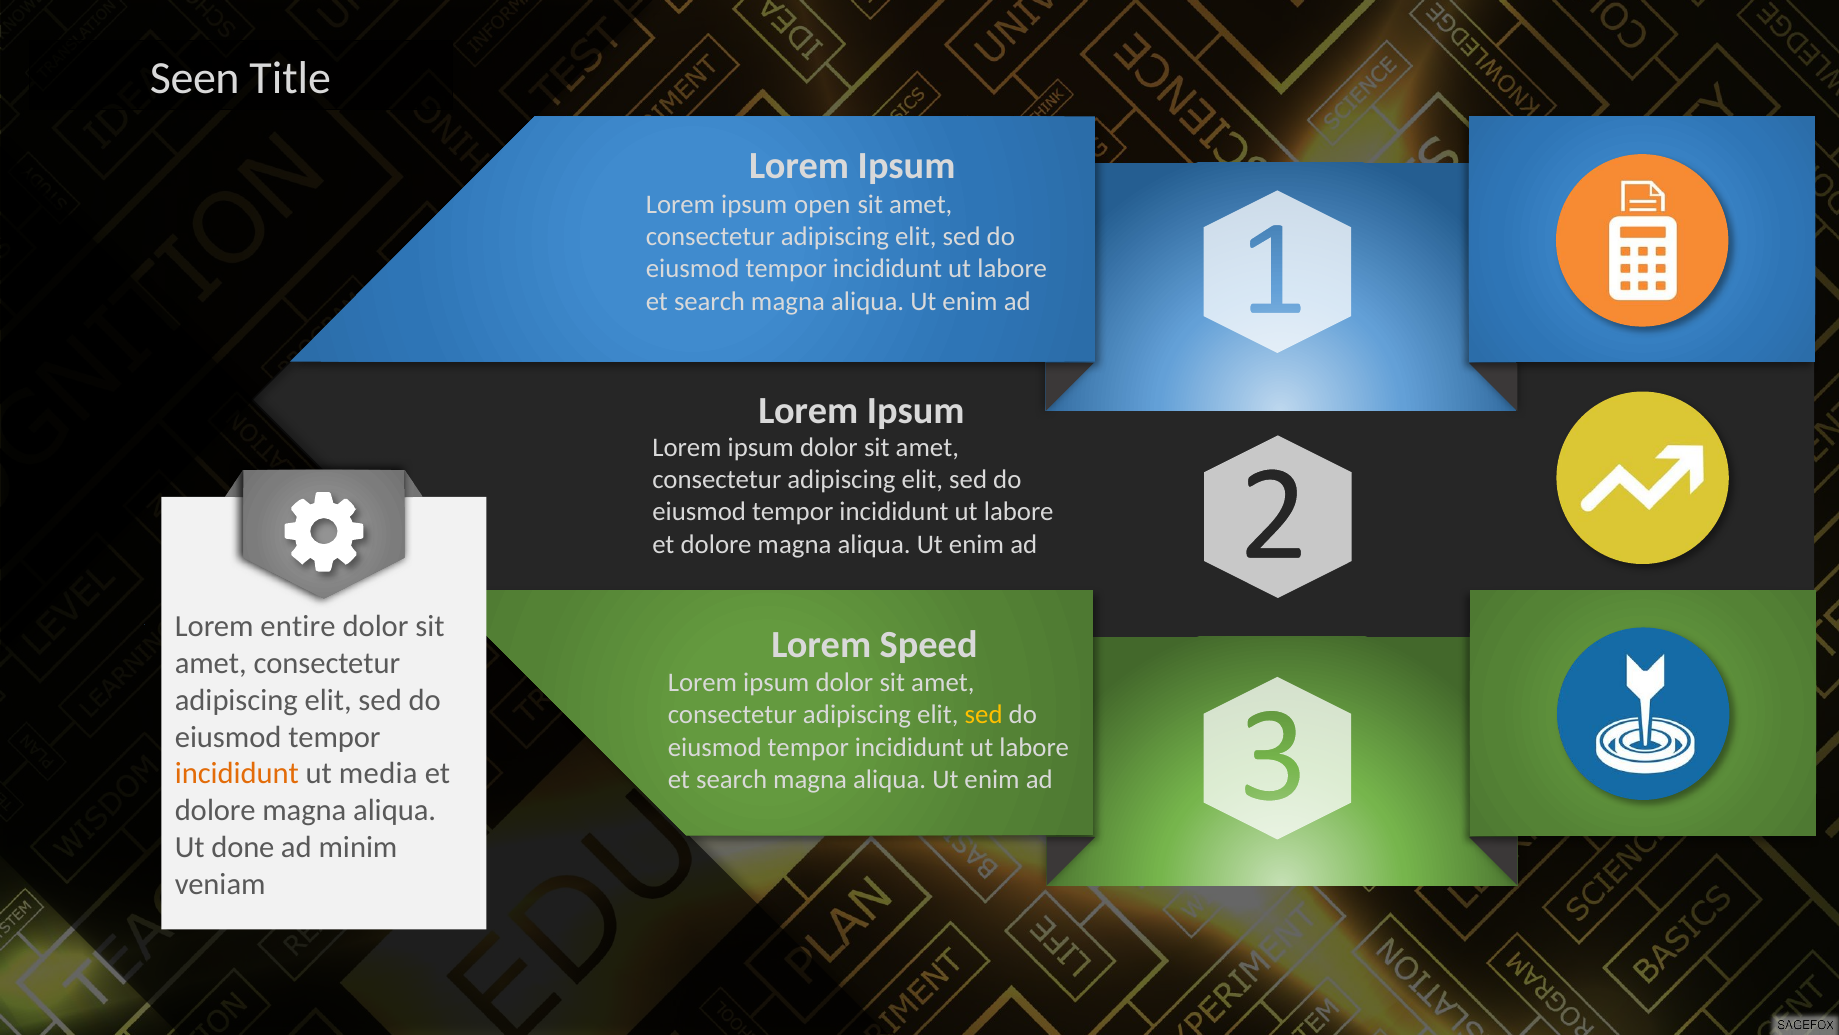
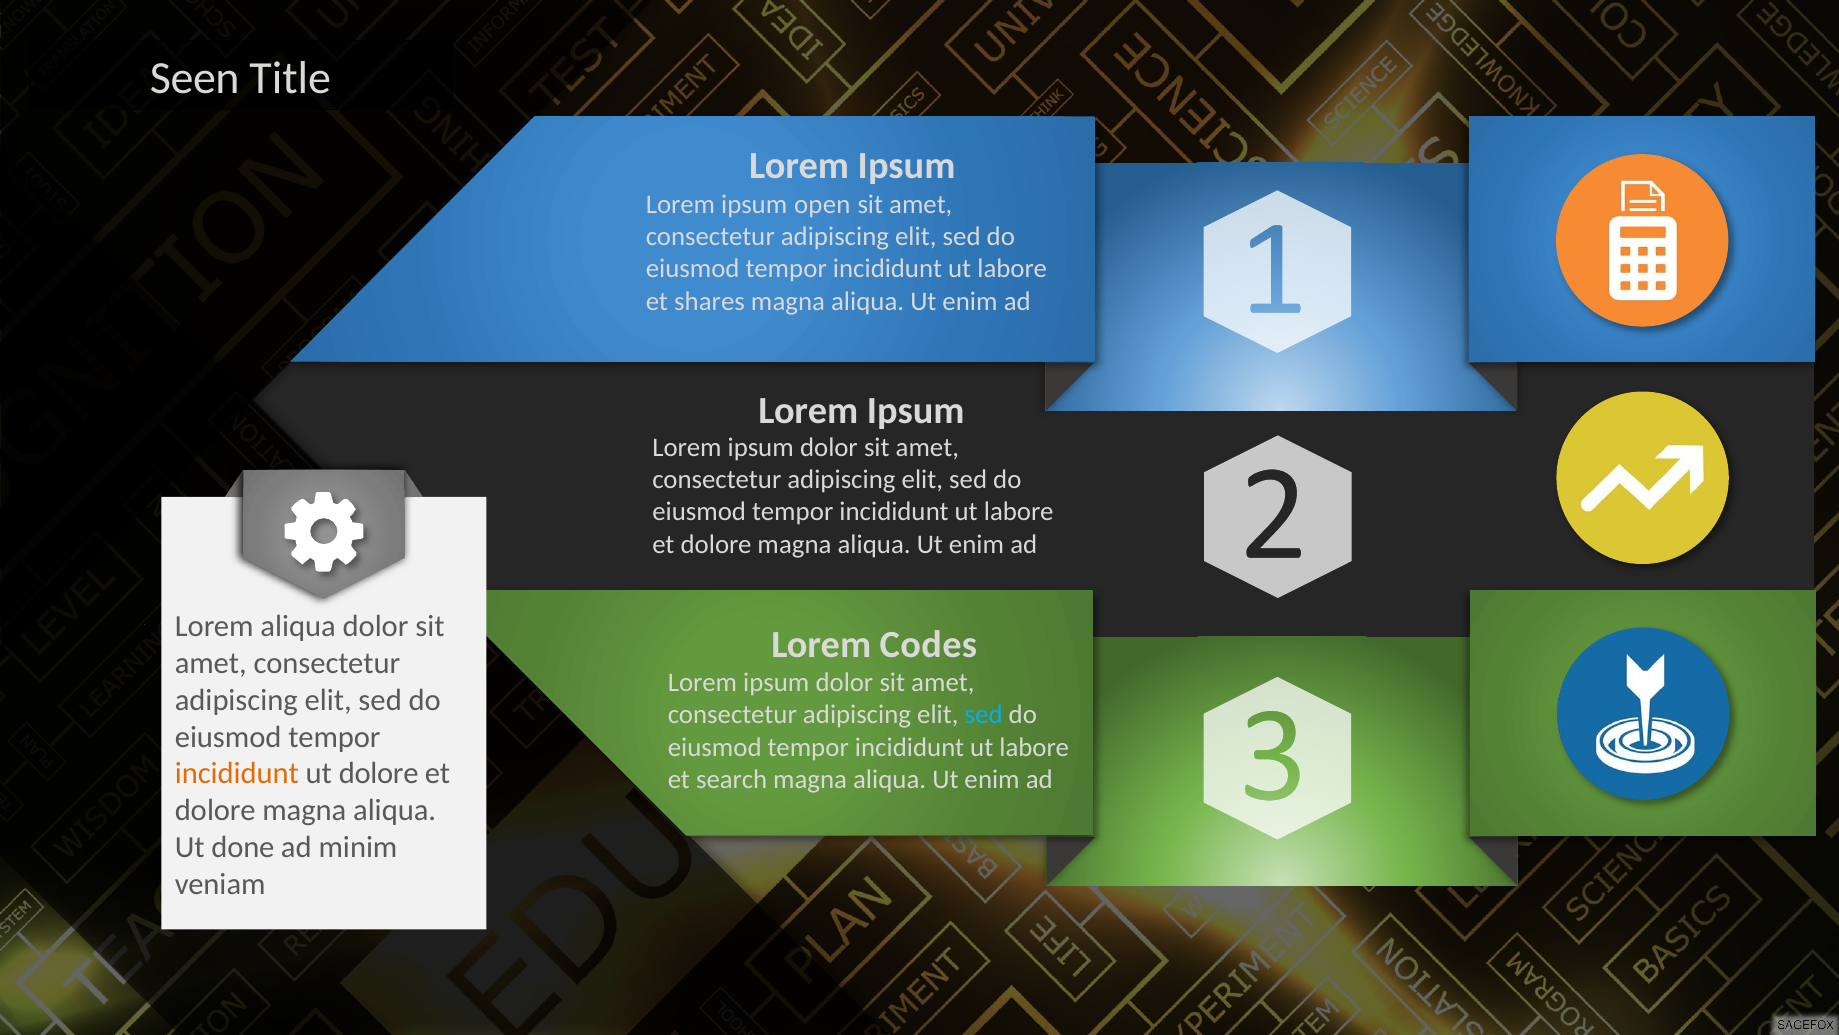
search: search -> shares (710, 301)
Lorem entire: entire -> aliqua (298, 626)
Speed: Speed -> Codes (928, 644)
sed colour: yellow -> light blue (984, 715)
ut media: media -> dolore (379, 773)
